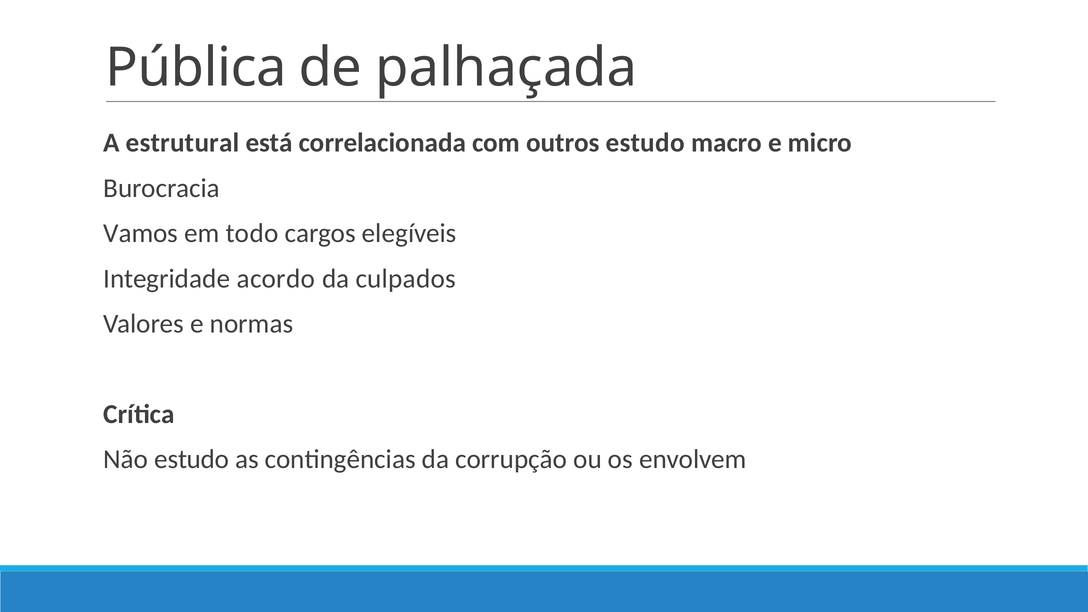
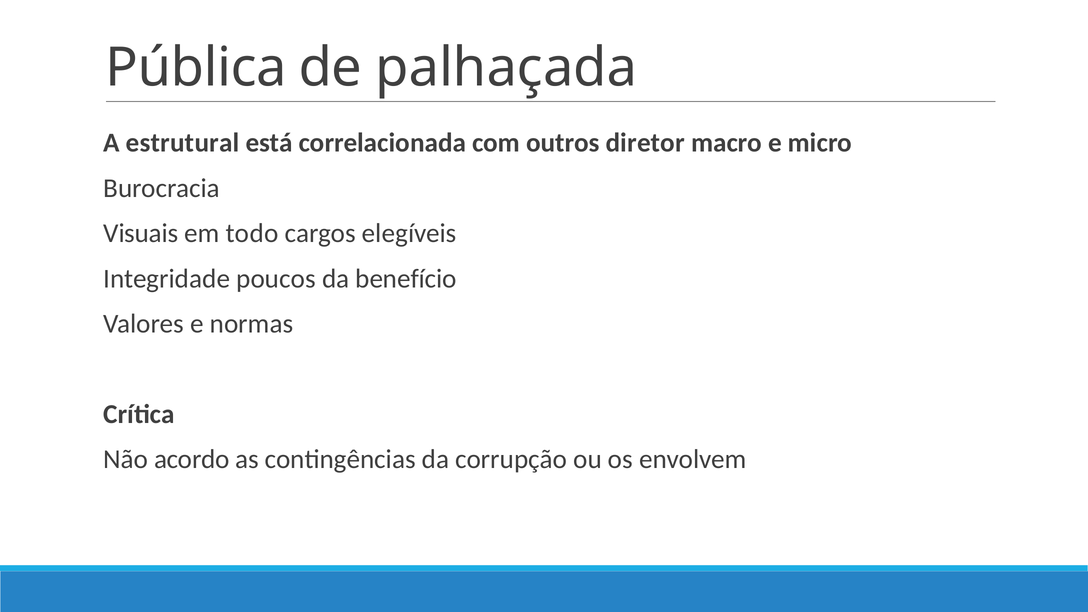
outros estudo: estudo -> diretor (645, 143)
Vamos: Vamos -> Visuais (141, 233)
acordo: acordo -> poucos (276, 279)
culpados: culpados -> benefício (406, 279)
Não estudo: estudo -> acordo (192, 459)
